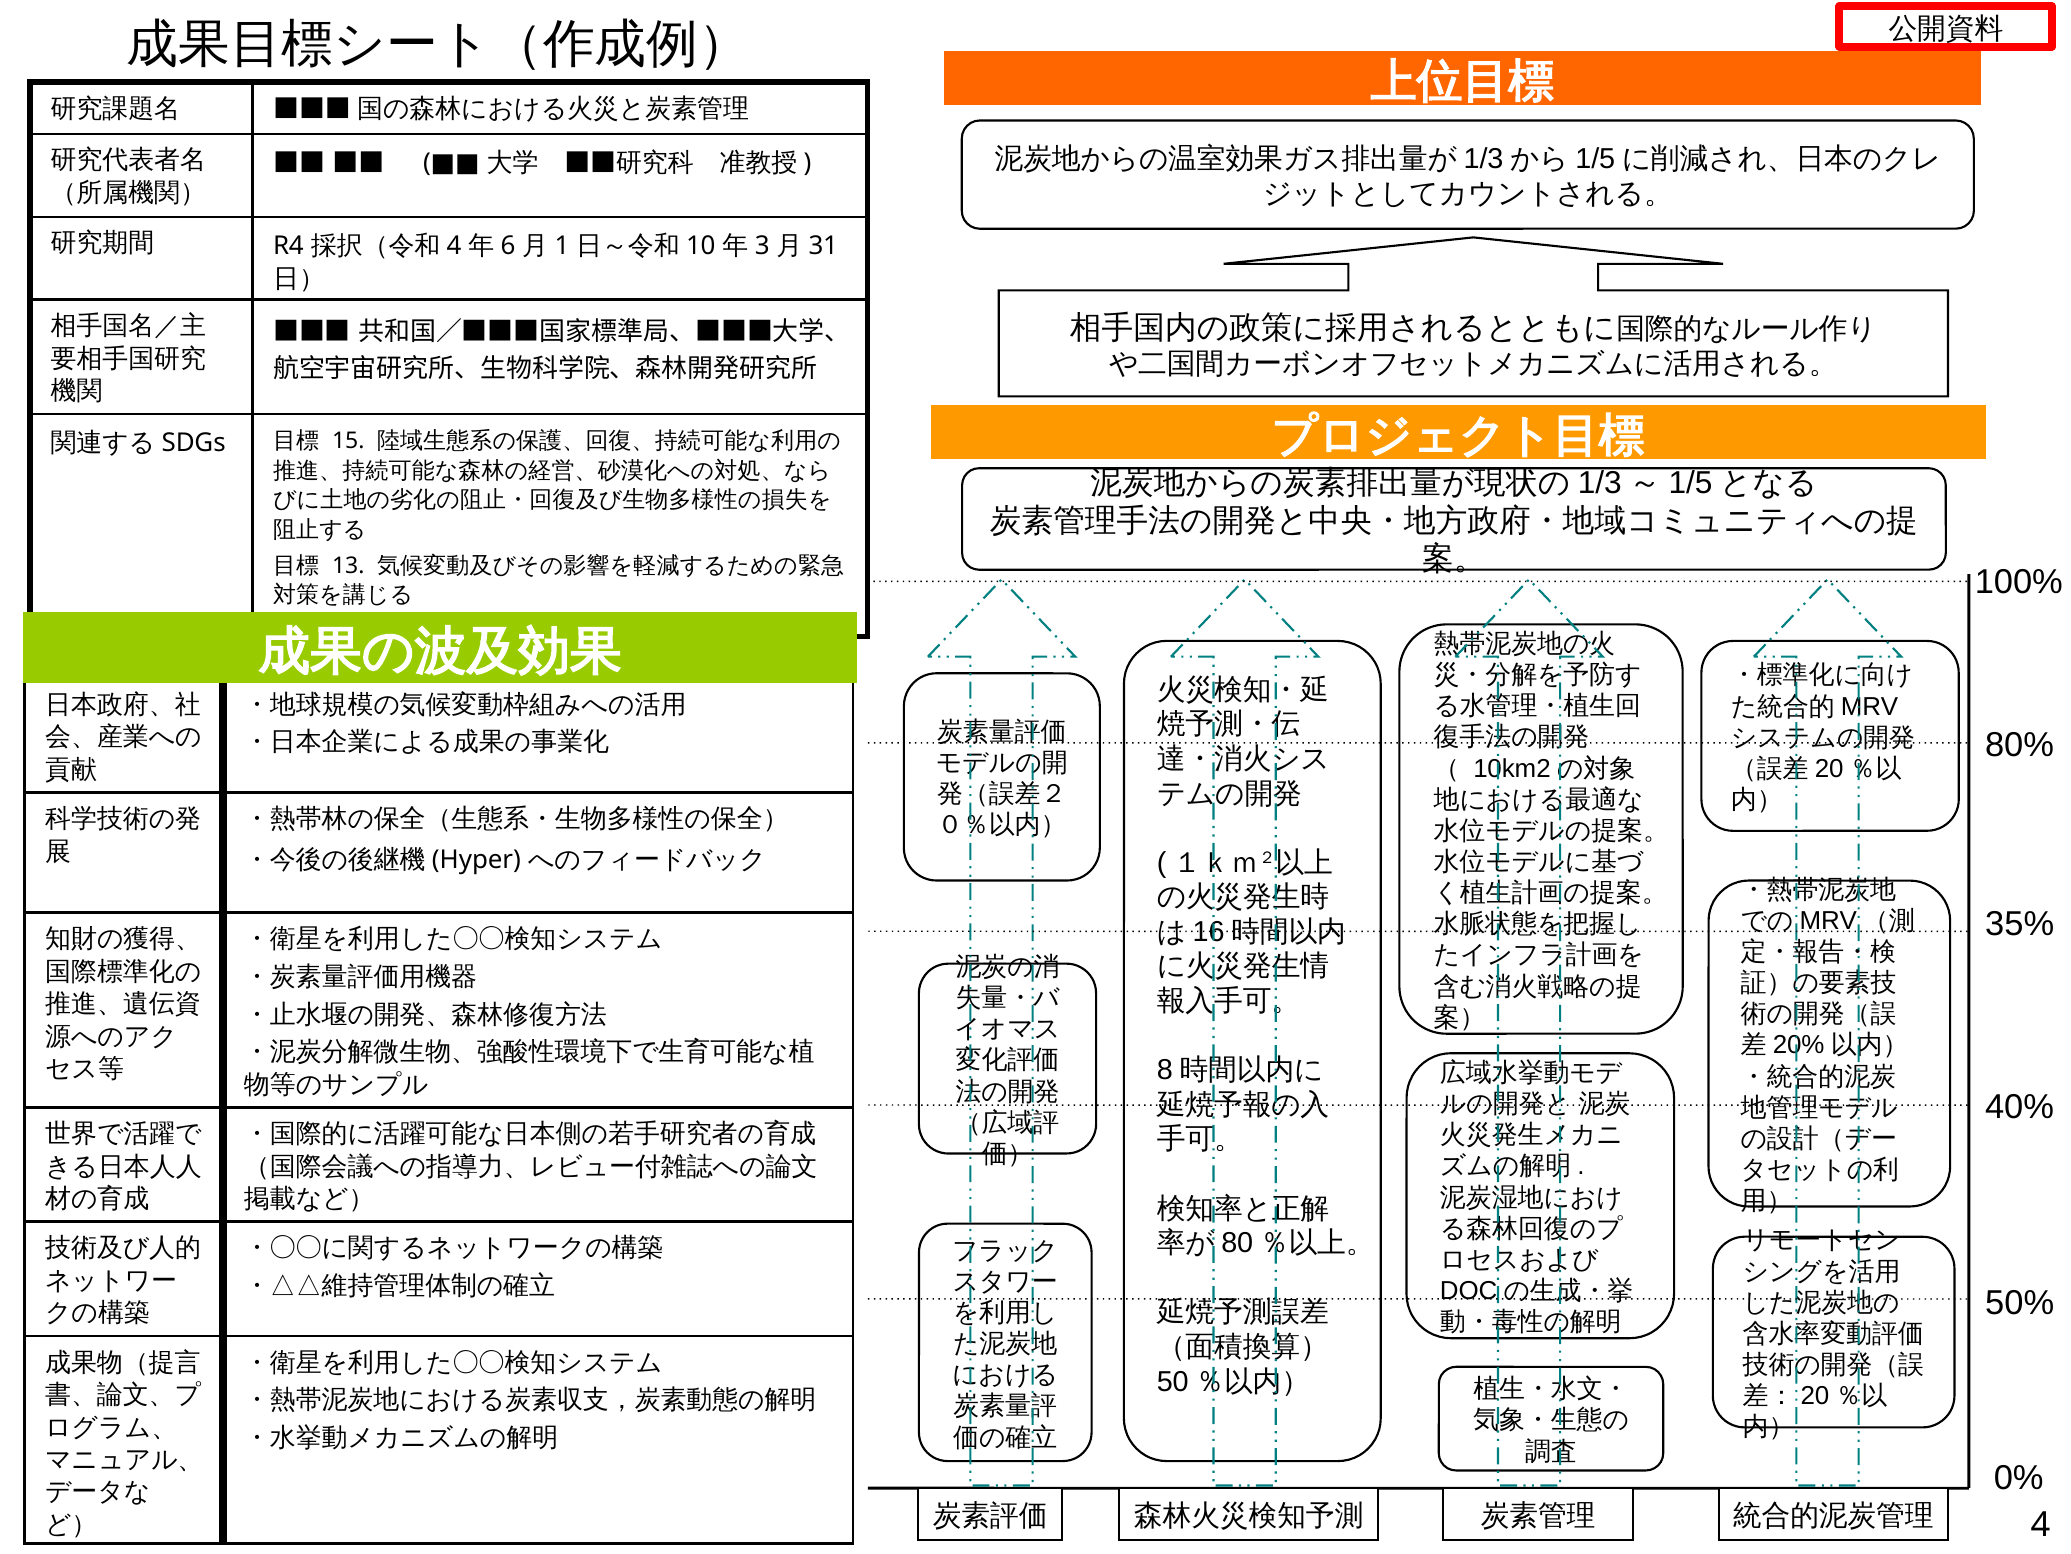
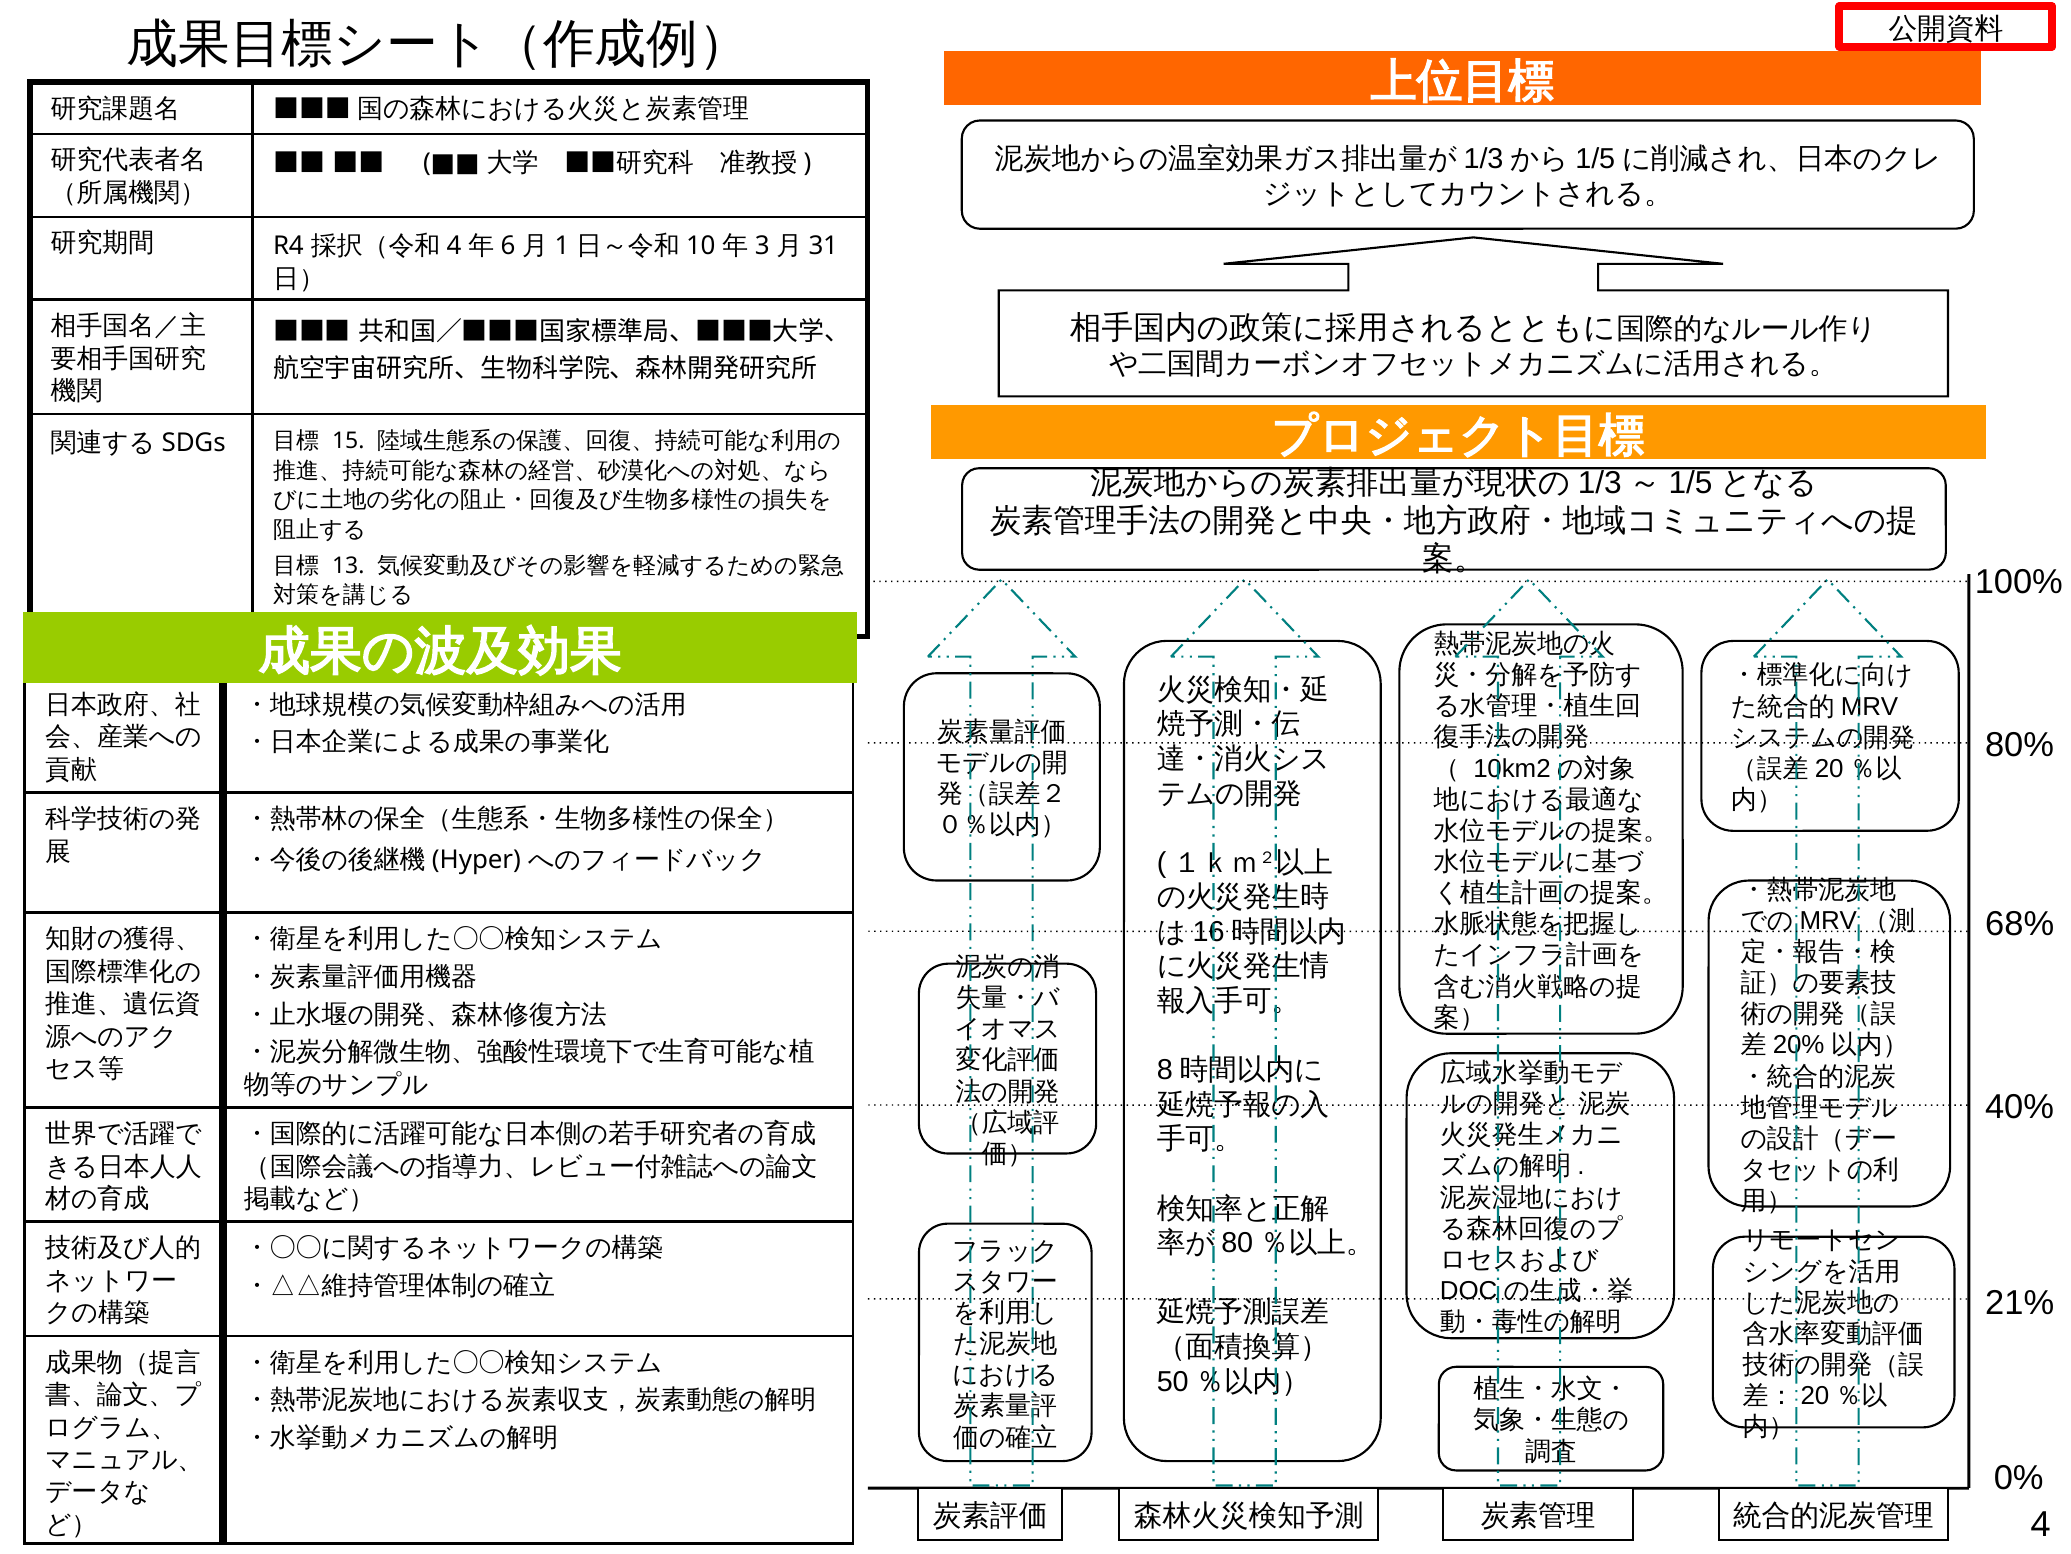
35%: 35% -> 68% (2020, 924)
50%: 50% -> 21% (2020, 1302)
